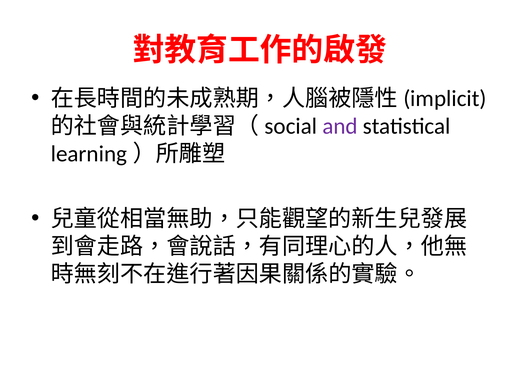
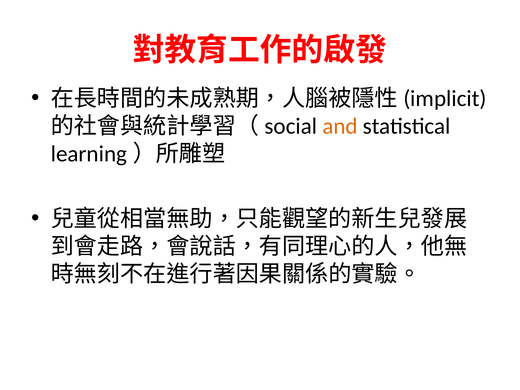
and colour: purple -> orange (340, 126)
